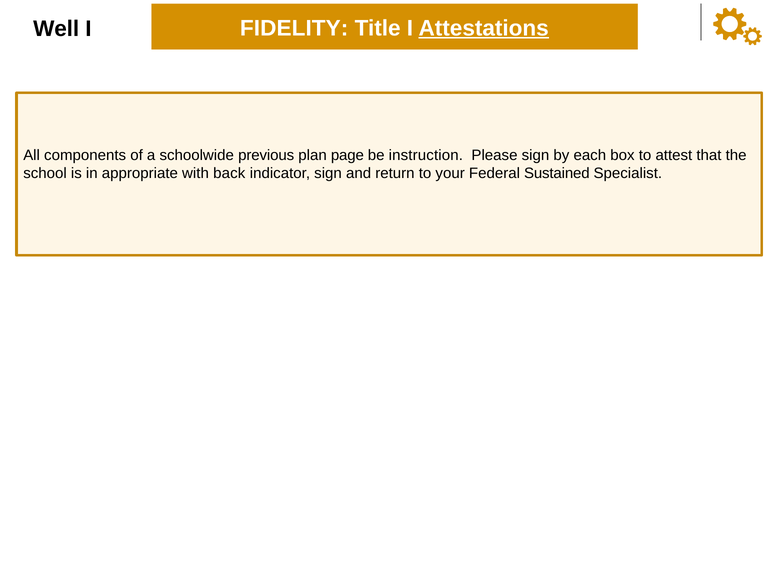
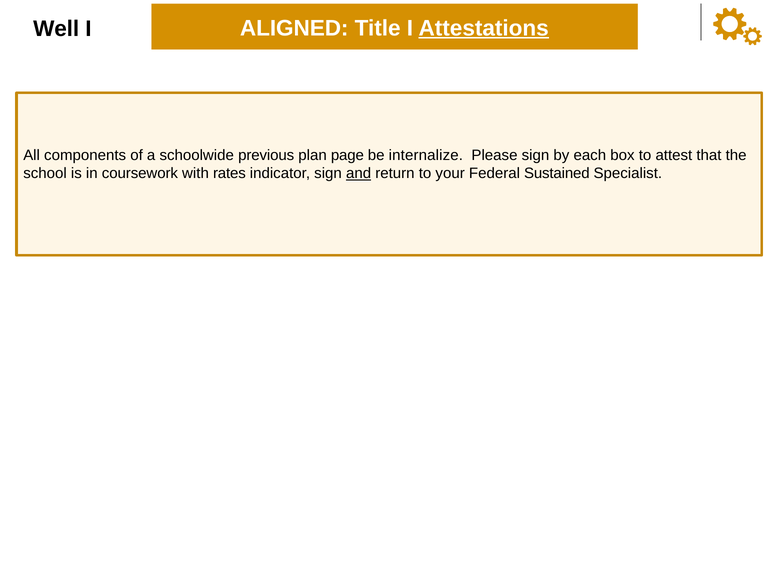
FIDELITY: FIDELITY -> ALIGNED (294, 28)
instruction: instruction -> internalize (426, 156)
appropriate: appropriate -> coursework (140, 174)
back: back -> rates (229, 174)
and underline: none -> present (359, 174)
